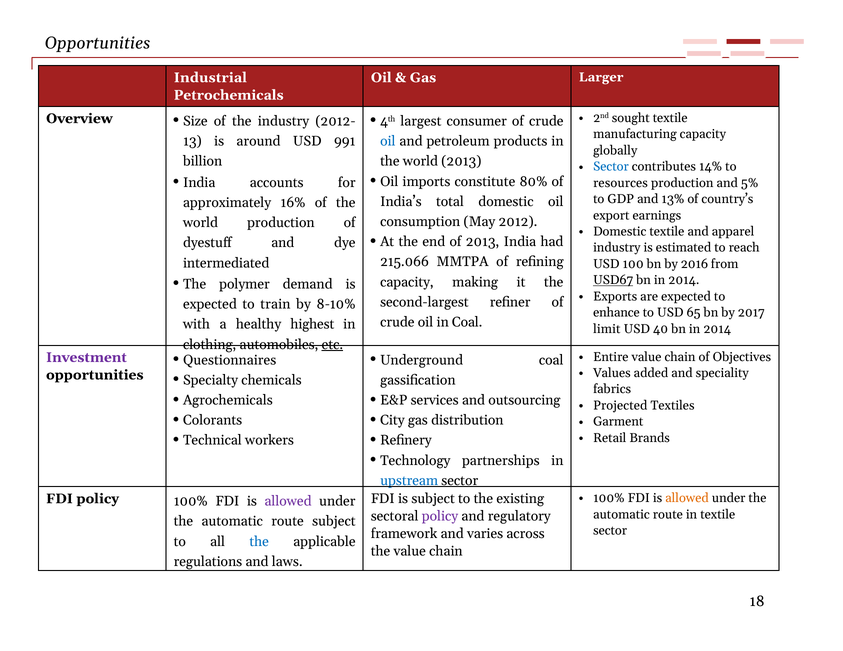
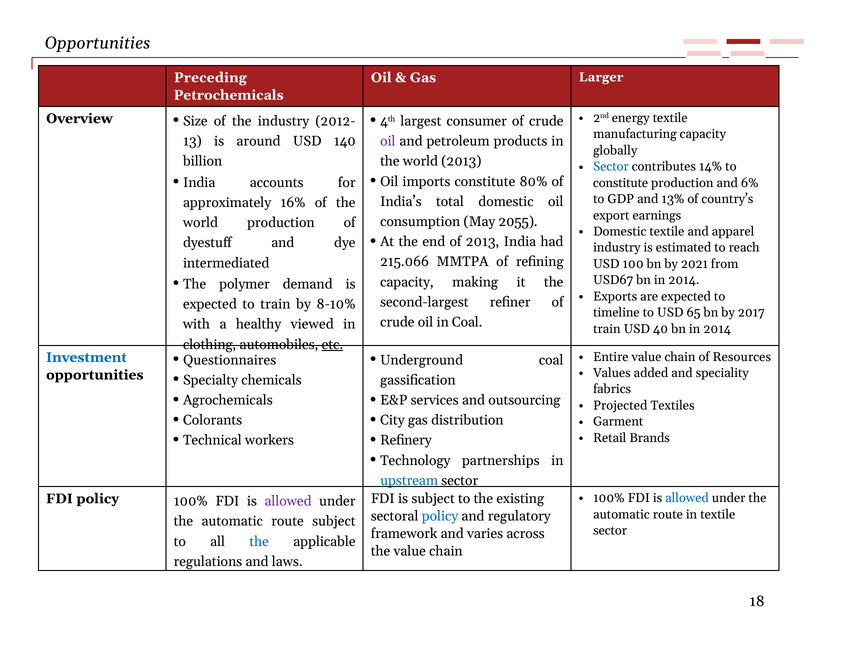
Industrial: Industrial -> Preceding (210, 78)
sought: sought -> energy (631, 118)
991: 991 -> 140 (345, 141)
oil colour: blue -> purple (388, 141)
resources: resources -> constitute (621, 183)
5%: 5% -> 6% (750, 183)
2012: 2012 -> 2055 (518, 222)
2016: 2016 -> 2021 (694, 264)
USD67 underline: present -> none (613, 280)
enhance: enhance -> timeline (616, 313)
highest: highest -> viewed (312, 325)
limit: limit -> train (607, 329)
Objectives: Objectives -> Resources (742, 357)
Investment colour: purple -> blue (86, 358)
allowed colour: orange -> blue (687, 498)
policy colour: purple -> blue (440, 516)
